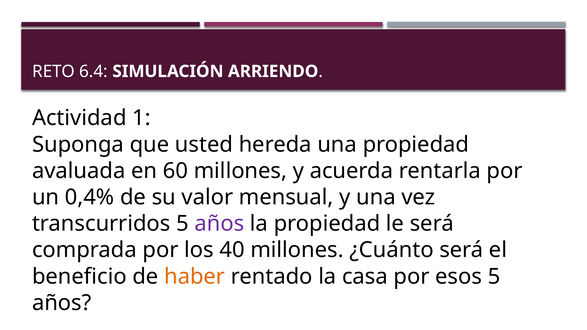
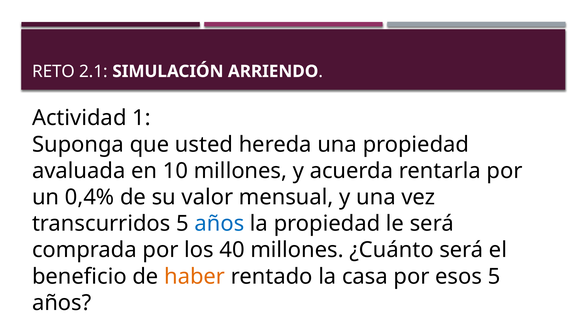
6.4: 6.4 -> 2.1 (94, 71)
60: 60 -> 10 (175, 171)
años colour: purple -> blue (219, 224)
